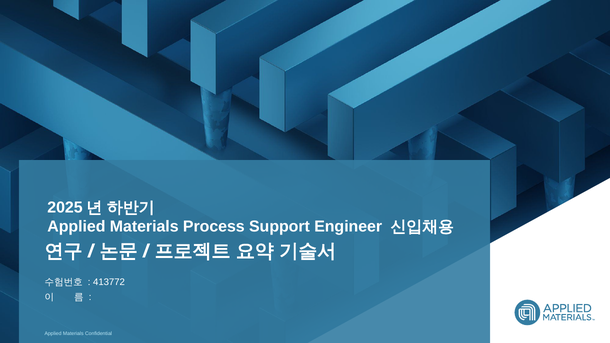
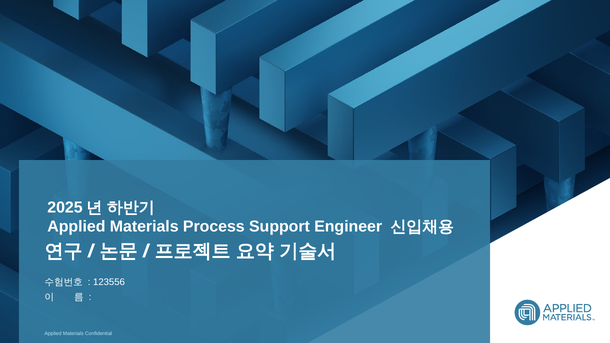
413772: 413772 -> 123556 (109, 282)
